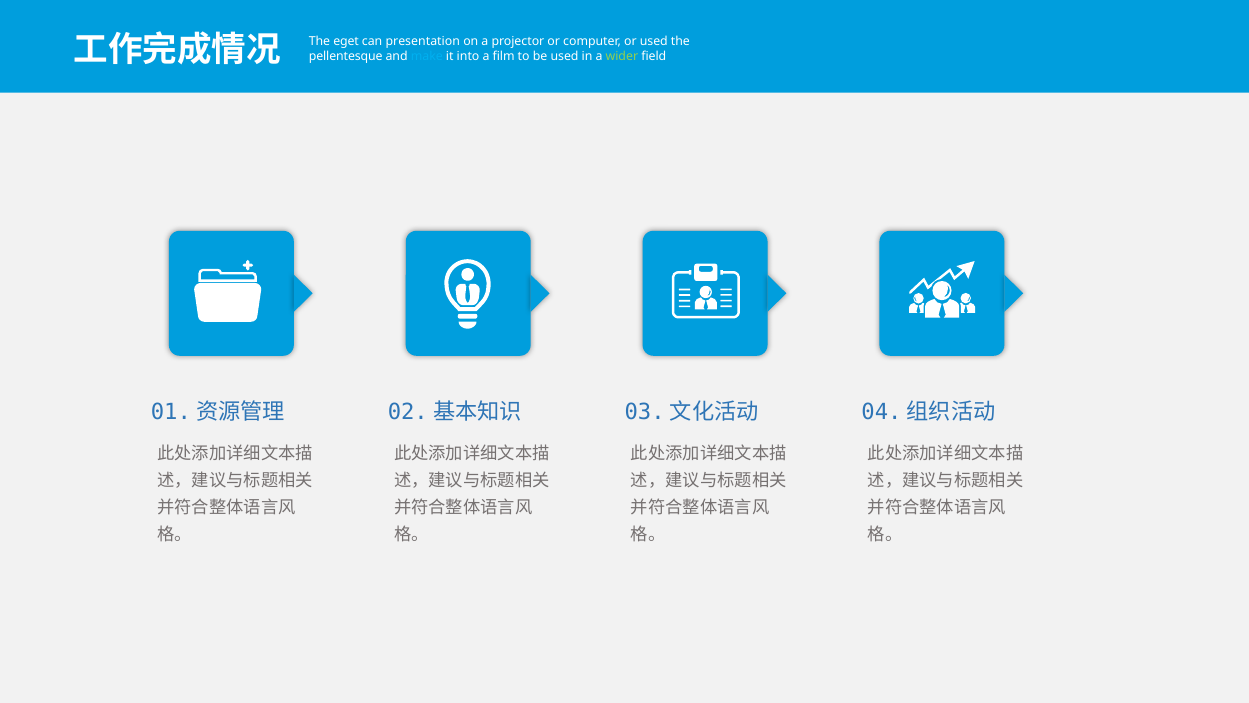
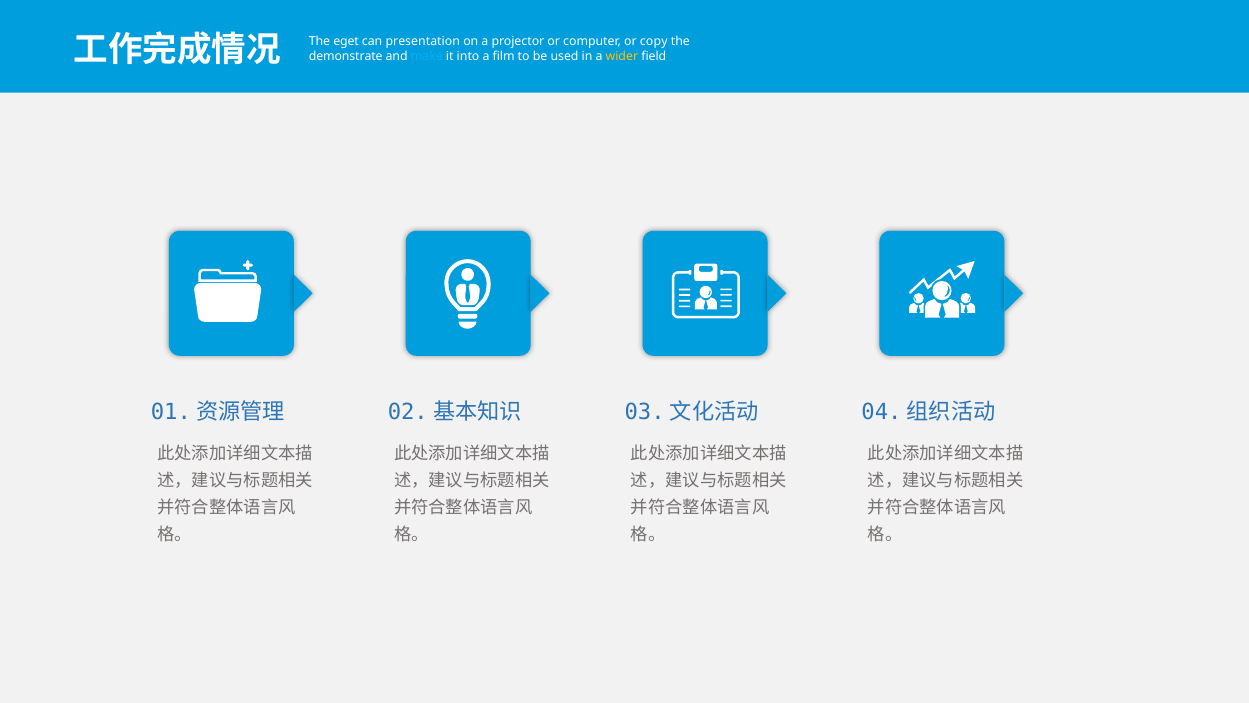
or used: used -> copy (654, 41)
pellentesque: pellentesque -> demonstrate (346, 56)
wider colour: light green -> yellow (622, 56)
